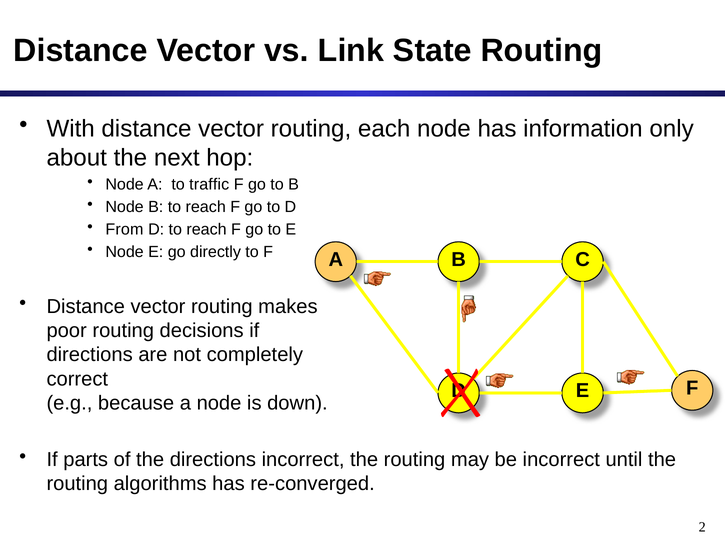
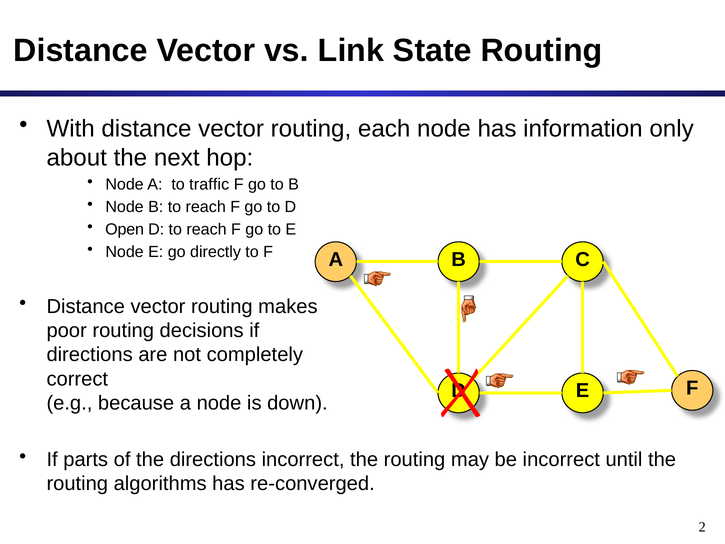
From: From -> Open (125, 229)
